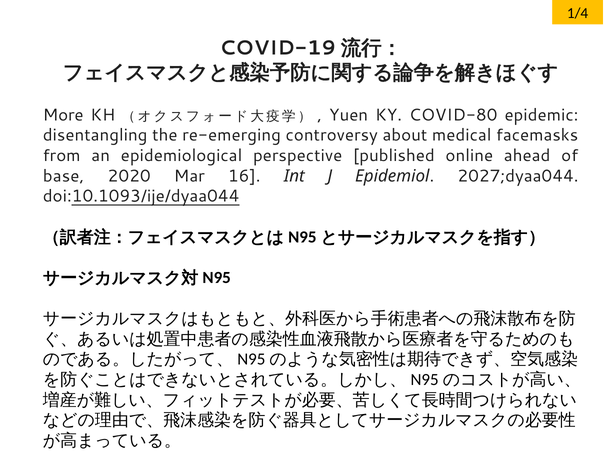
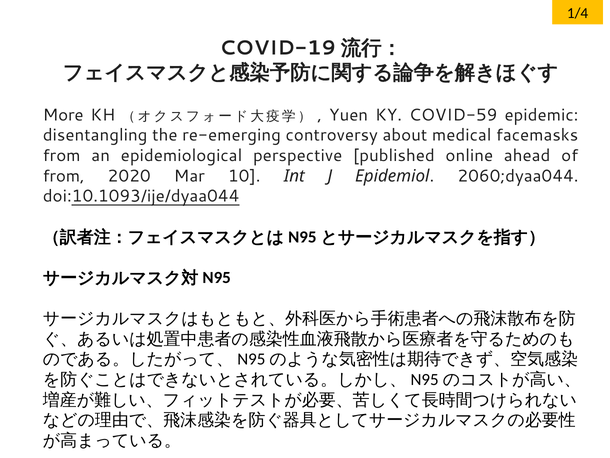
COVID-80: COVID-80 -> COVID-59 (453, 115)
base: base -> from (64, 176)
16: 16 -> 10 (244, 176)
2027;dyaa044: 2027;dyaa044 -> 2060;dyaa044 (518, 176)
